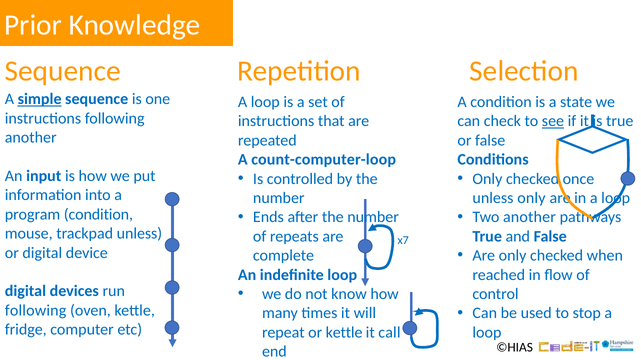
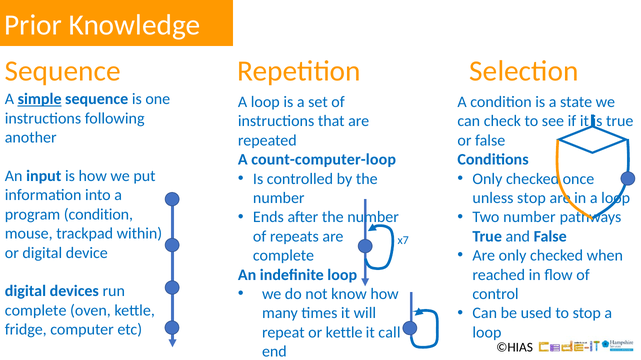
see underline: present -> none (553, 121)
unless only: only -> stop (531, 198)
Two another: another -> number (529, 217)
trackpad unless: unless -> within (139, 234)
following: following -> complete (36, 311)
